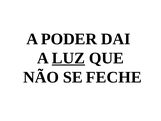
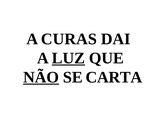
PODER: PODER -> CURAS (69, 39)
NÃO underline: none -> present (41, 77)
FECHE: FECHE -> CARTA (114, 77)
